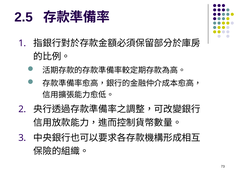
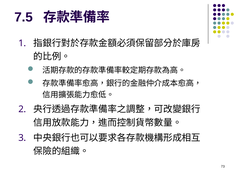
2.5: 2.5 -> 7.5 (24, 17)
